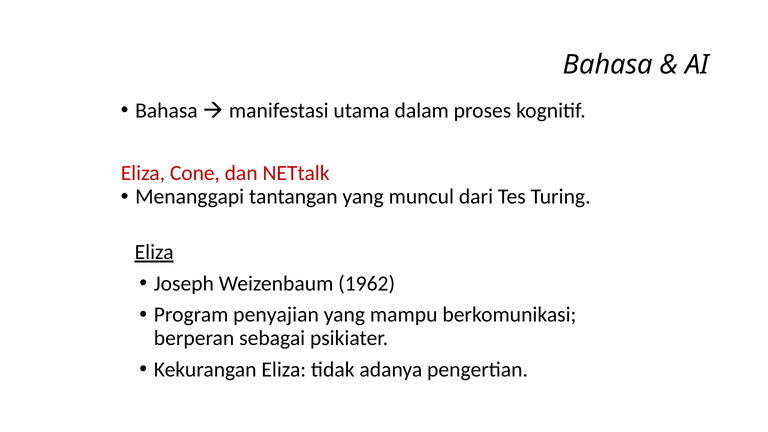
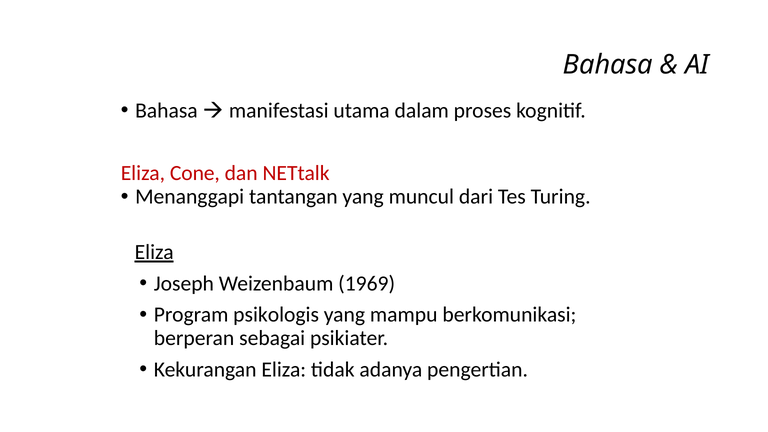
1962: 1962 -> 1969 (367, 283)
penyajian: penyajian -> psikologis (276, 315)
